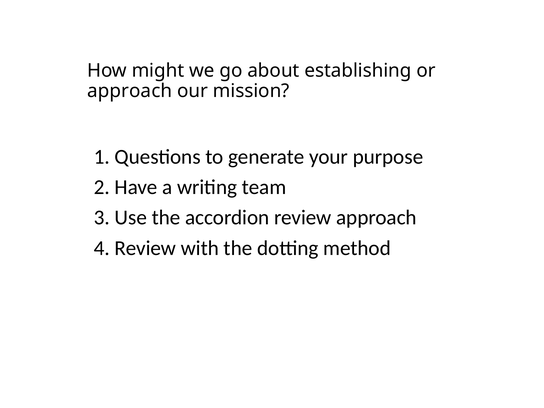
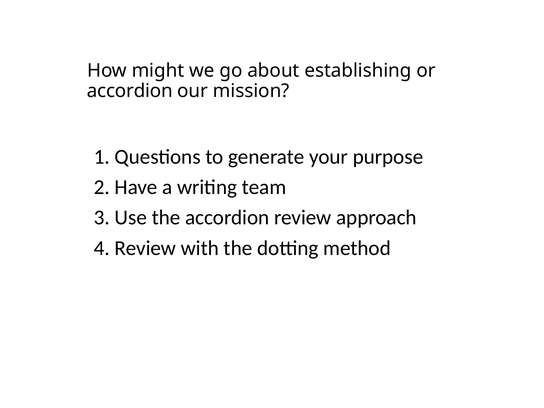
approach: approach -> accordion (130, 91)
